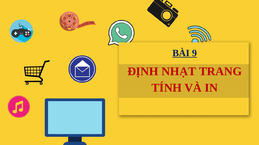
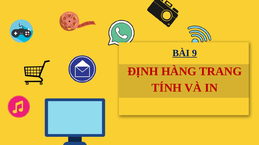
NHẠT: NHẠT -> HÀNG (179, 72)
